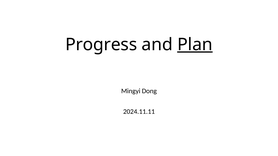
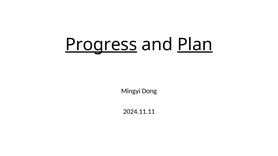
Progress underline: none -> present (101, 45)
